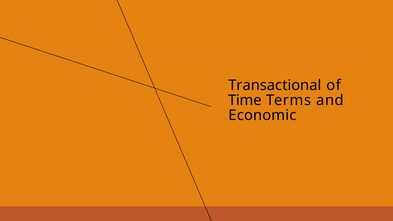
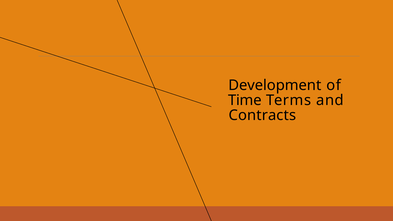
Transactional: Transactional -> Development (275, 85)
Economic: Economic -> Contracts (262, 115)
